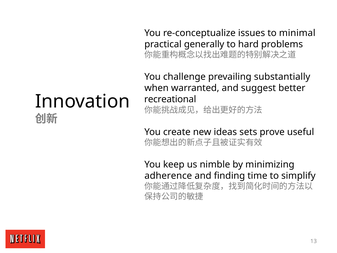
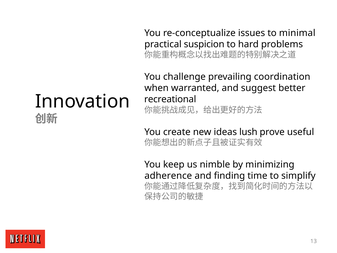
generally: generally -> suspicion (204, 44)
substantially: substantially -> coordination (282, 77)
sets: sets -> lush (248, 132)
